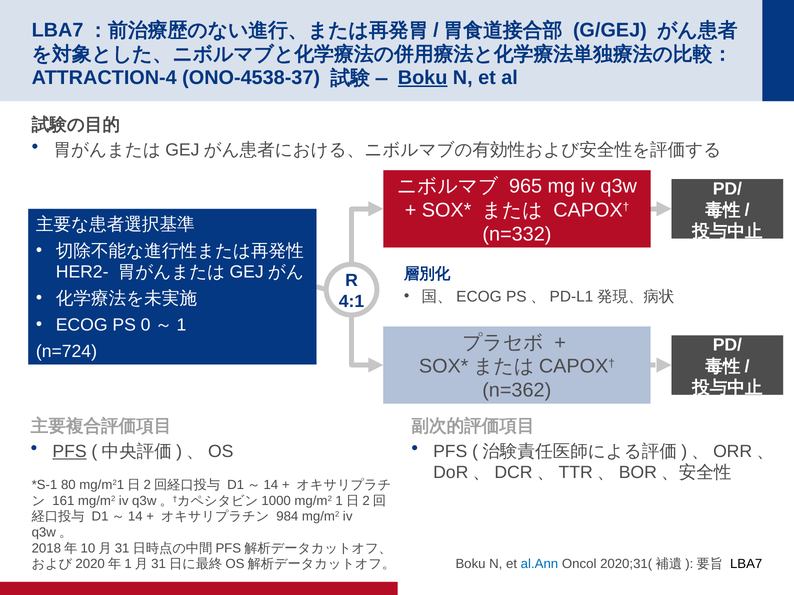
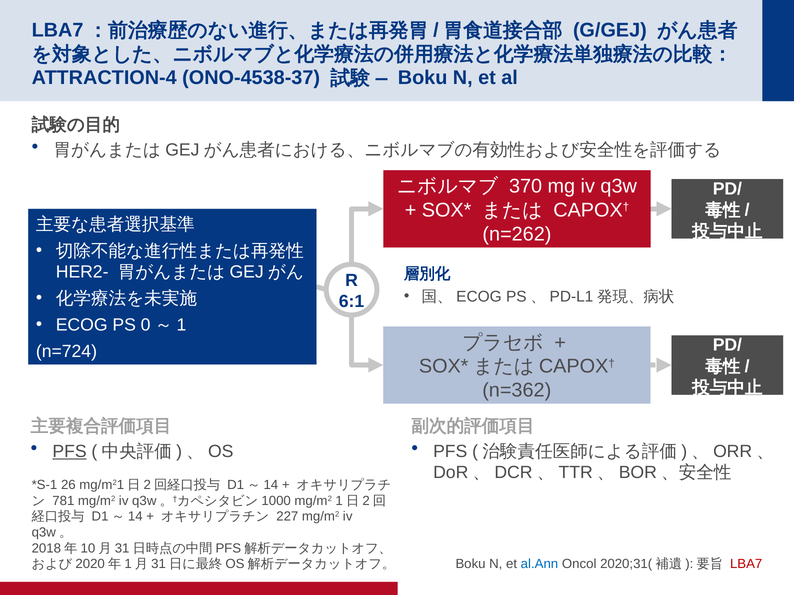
Boku underline: present -> none (423, 78)
965: 965 -> 370 (526, 187)
n=332: n=332 -> n=262 (517, 234)
4:1: 4:1 -> 6:1 (352, 302)
80: 80 -> 26 (68, 485)
161: 161 -> 781 (63, 501)
984: 984 -> 227 (287, 517)
LBA7 colour: black -> red (746, 565)
